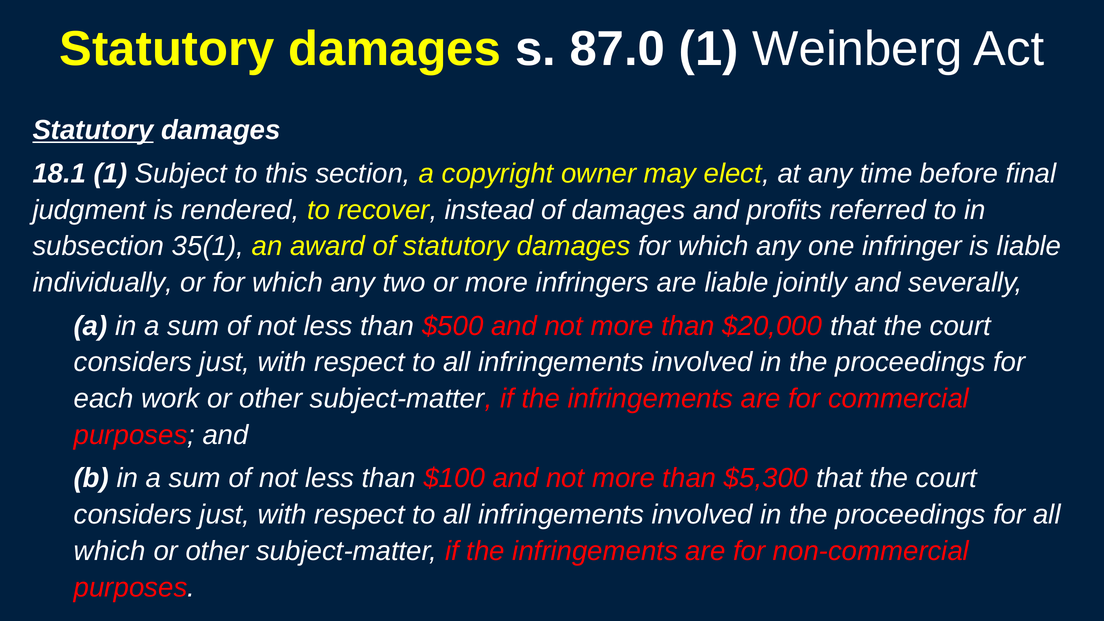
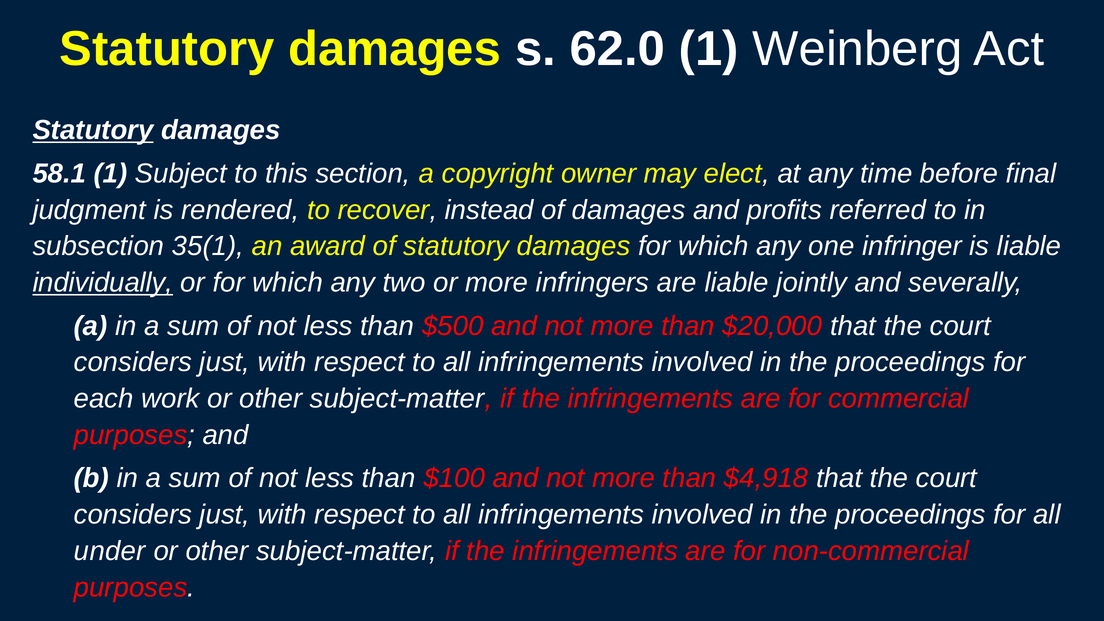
87.0: 87.0 -> 62.0 (617, 49)
18.1: 18.1 -> 58.1 (59, 173)
individually underline: none -> present (103, 283)
$5,300: $5,300 -> $4,918 (766, 478)
which: which -> under (110, 551)
